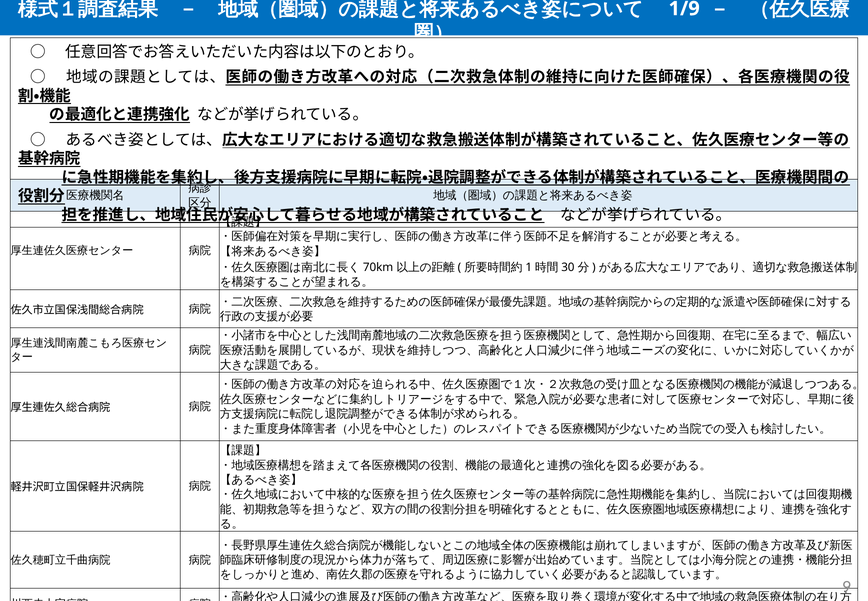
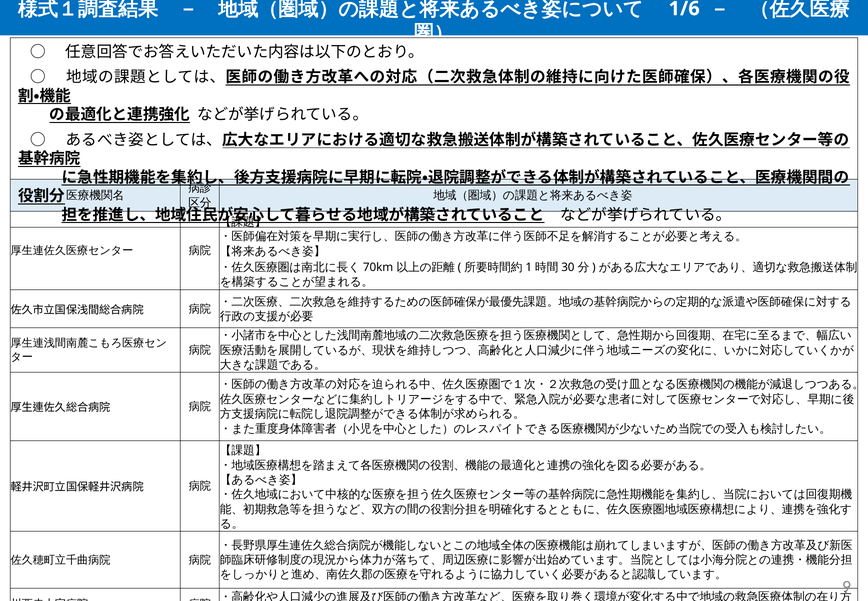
1/9: 1/9 -> 1/6 (684, 9)
